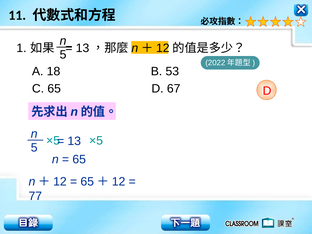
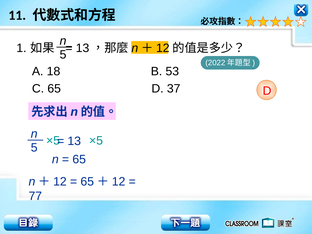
67: 67 -> 37 (174, 89)
